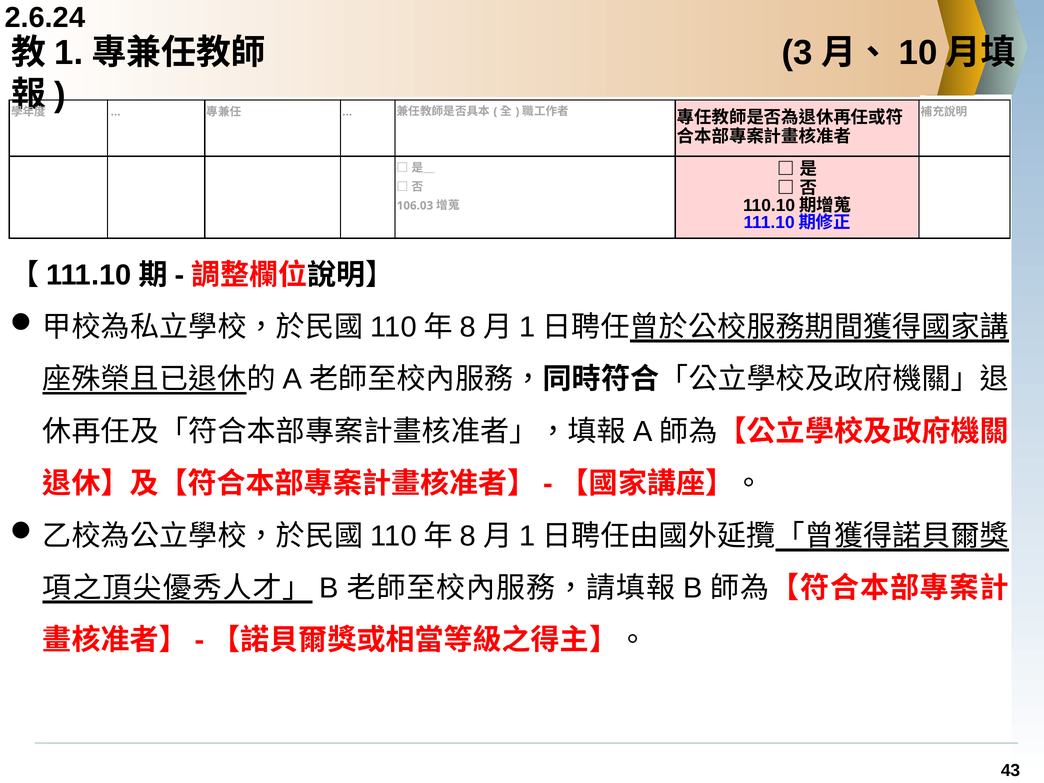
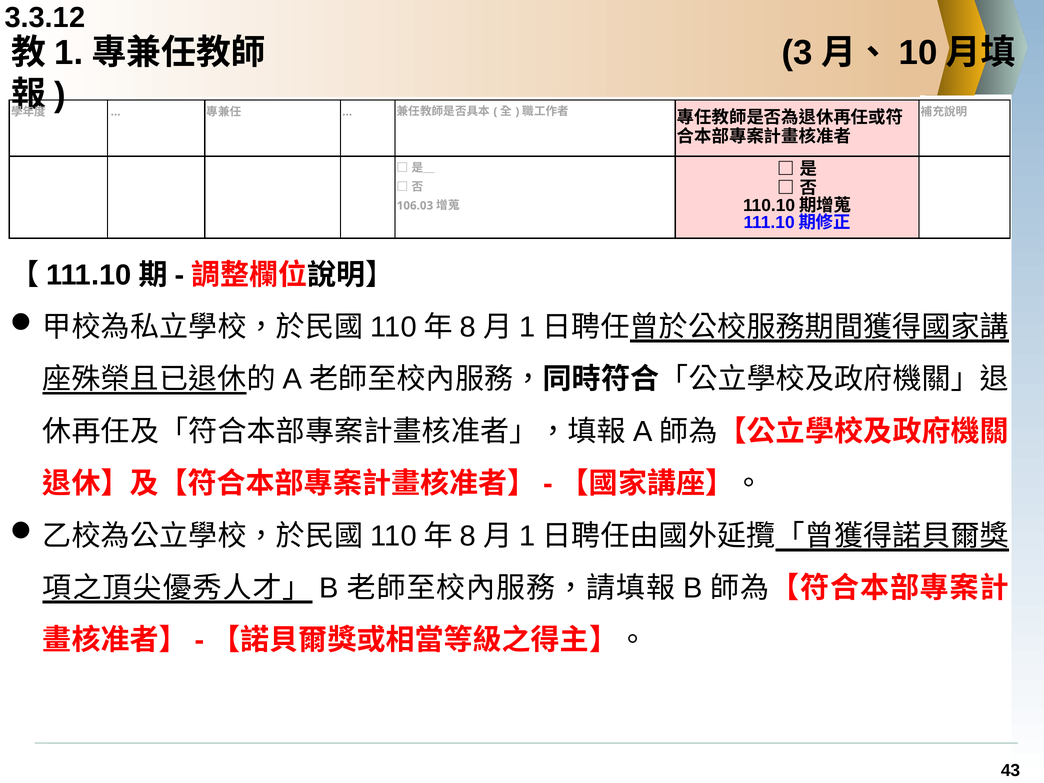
2.6.24: 2.6.24 -> 3.3.12 (45, 18)
